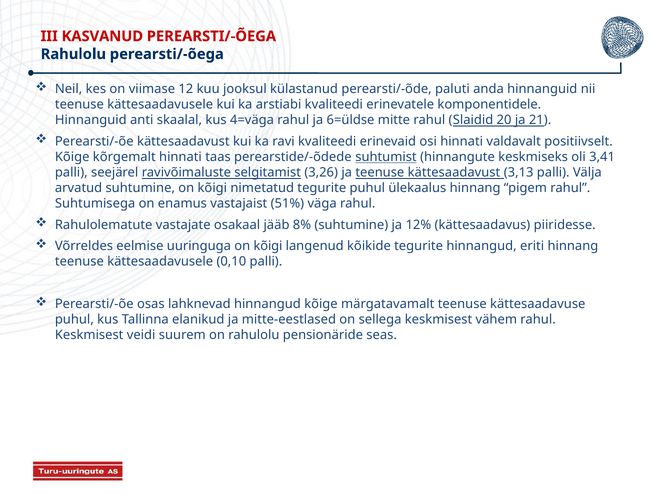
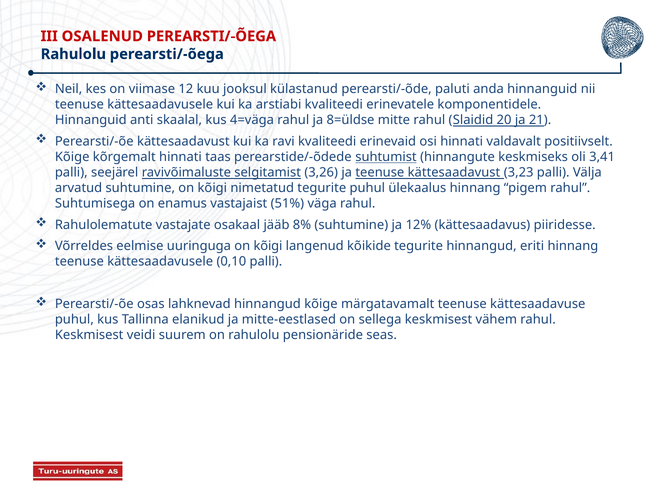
KASVANUD: KASVANUD -> OSALENUD (102, 36)
6=üldse: 6=üldse -> 8=üldse (351, 120)
3,13: 3,13 -> 3,23 (519, 172)
